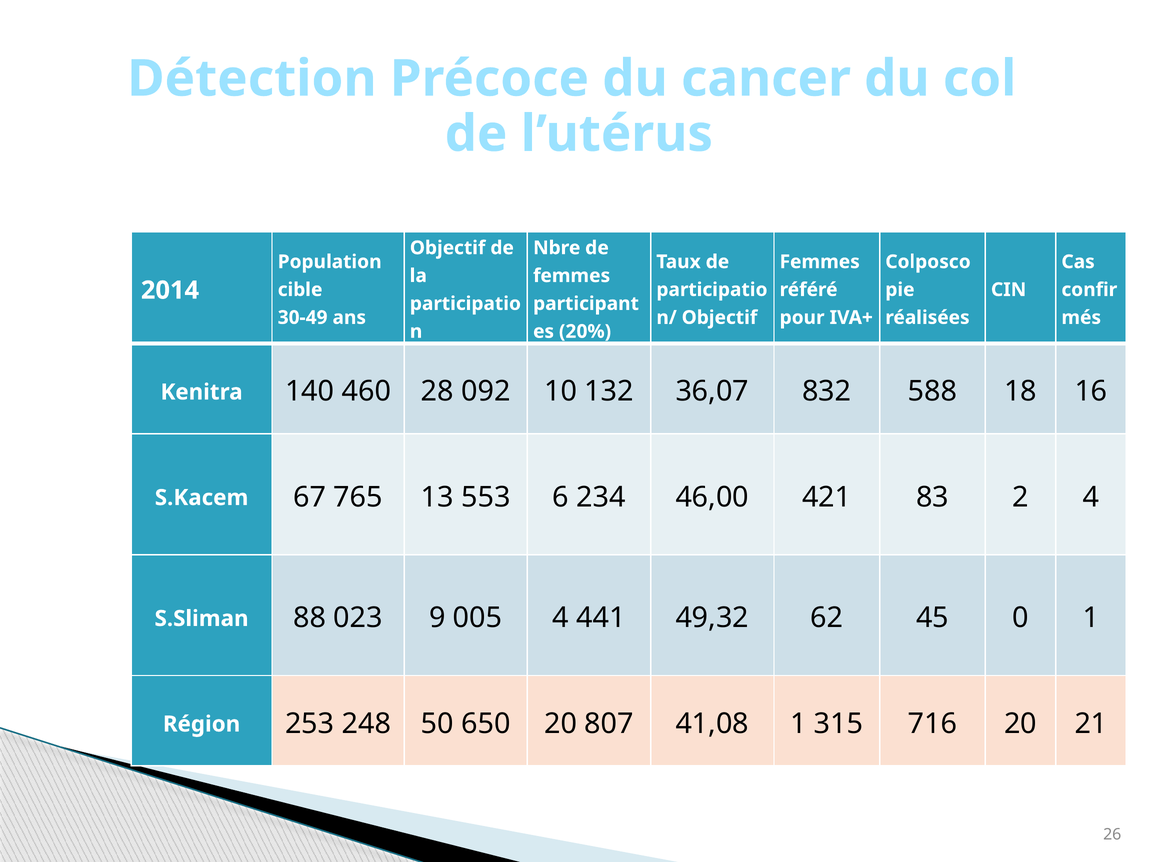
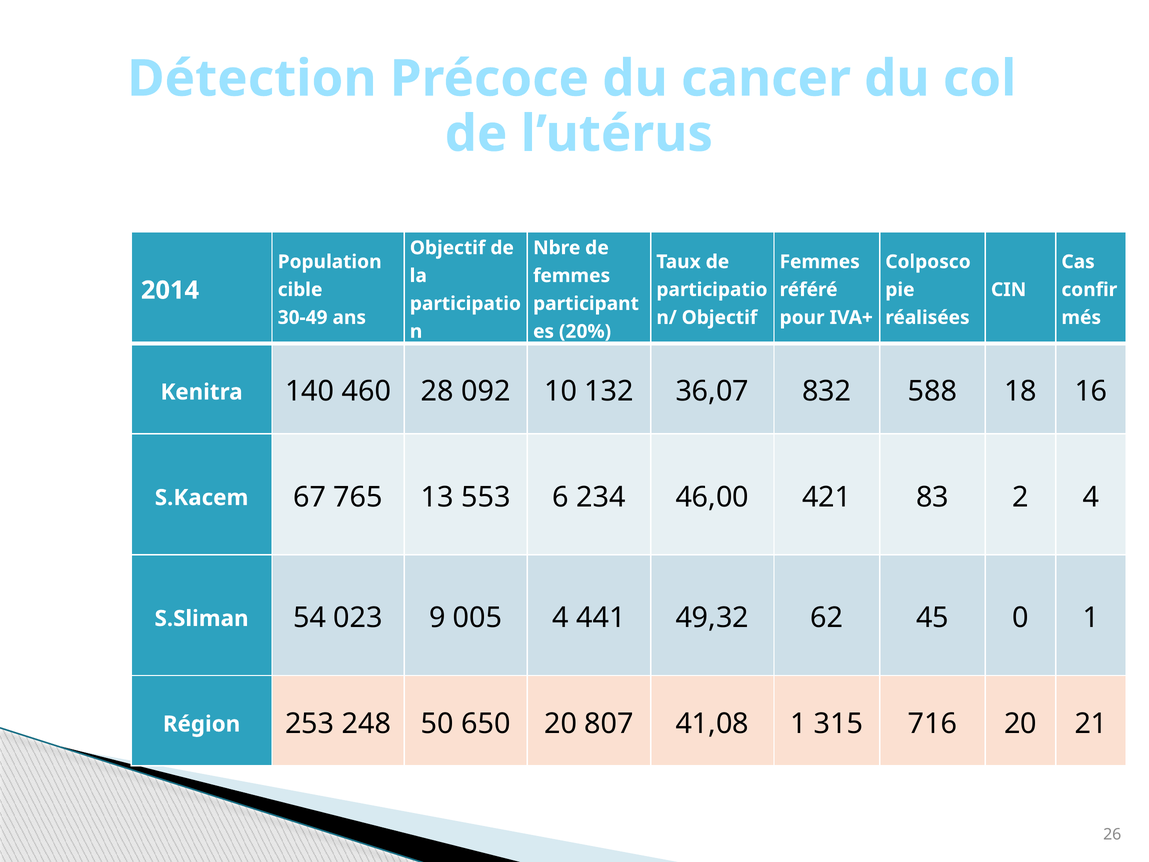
88: 88 -> 54 (310, 618)
